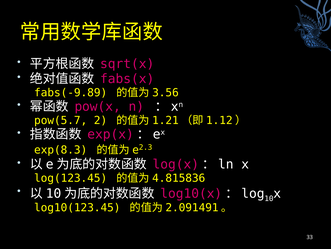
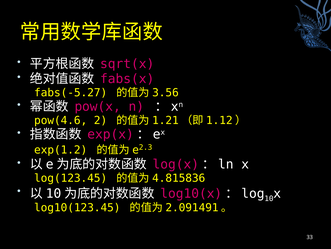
fabs(-9.89: fabs(-9.89 -> fabs(-5.27 (71, 92)
pow(5.7: pow(5.7 -> pow(4.6 (61, 120)
exp(8.3: exp(8.3 -> exp(1.2 (61, 150)
